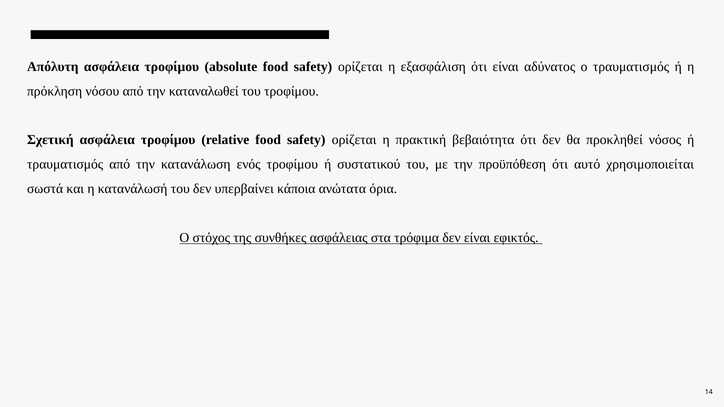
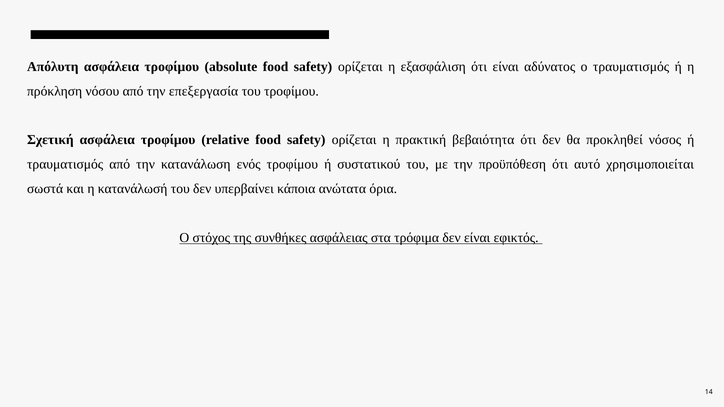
καταναλωθεί: καταναλωθεί -> επεξεργασία (204, 91)
